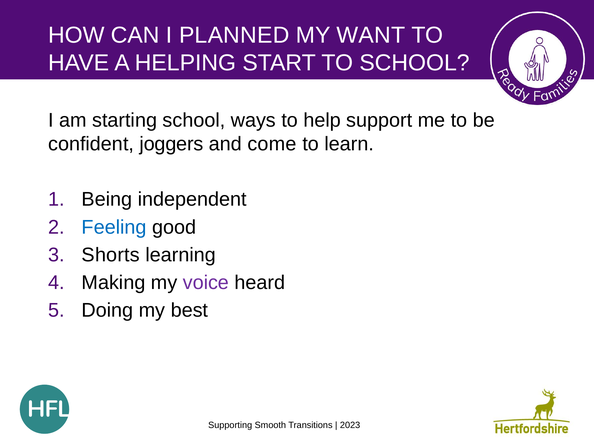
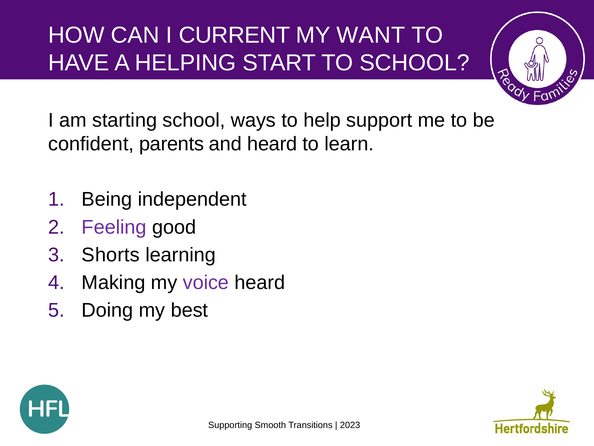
PLANNED: PLANNED -> CURRENT (234, 35)
joggers: joggers -> parents (172, 144)
and come: come -> heard (272, 144)
Feeling colour: blue -> purple (114, 227)
